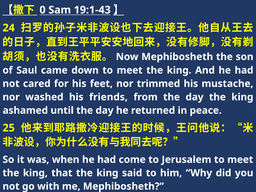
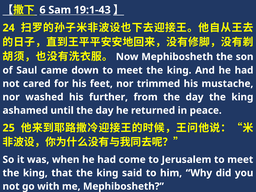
0: 0 -> 6 (43, 10)
friends: friends -> further (109, 97)
